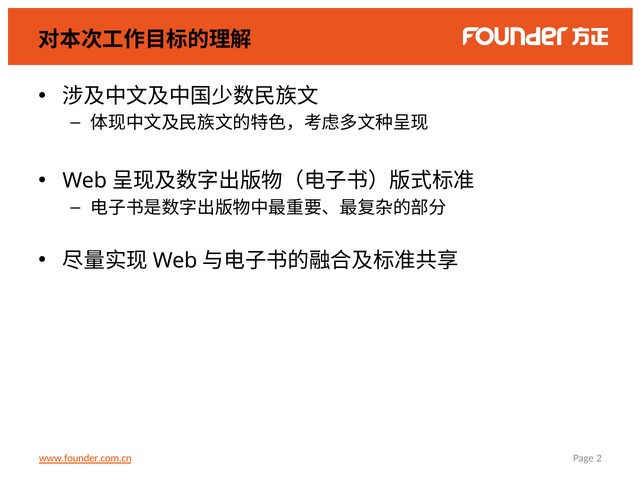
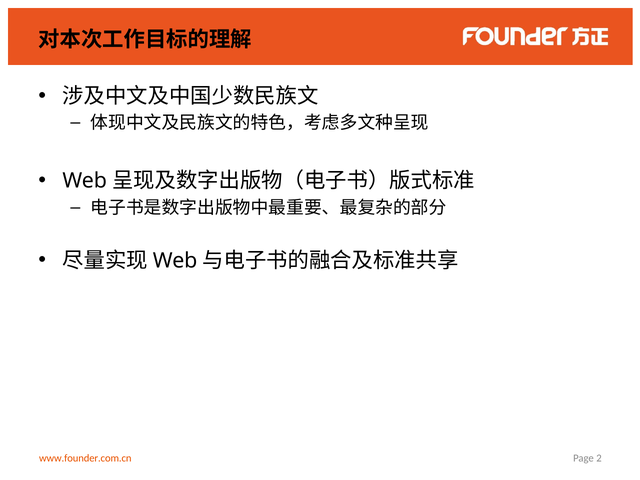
www.founder.com.cn underline: present -> none (85, 458)
